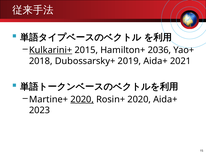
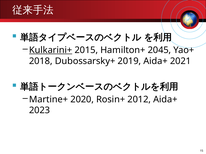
2036: 2036 -> 2045 (159, 50)
2020 underline: present -> none (82, 100)
Rosin+ 2020: 2020 -> 2012 (139, 100)
